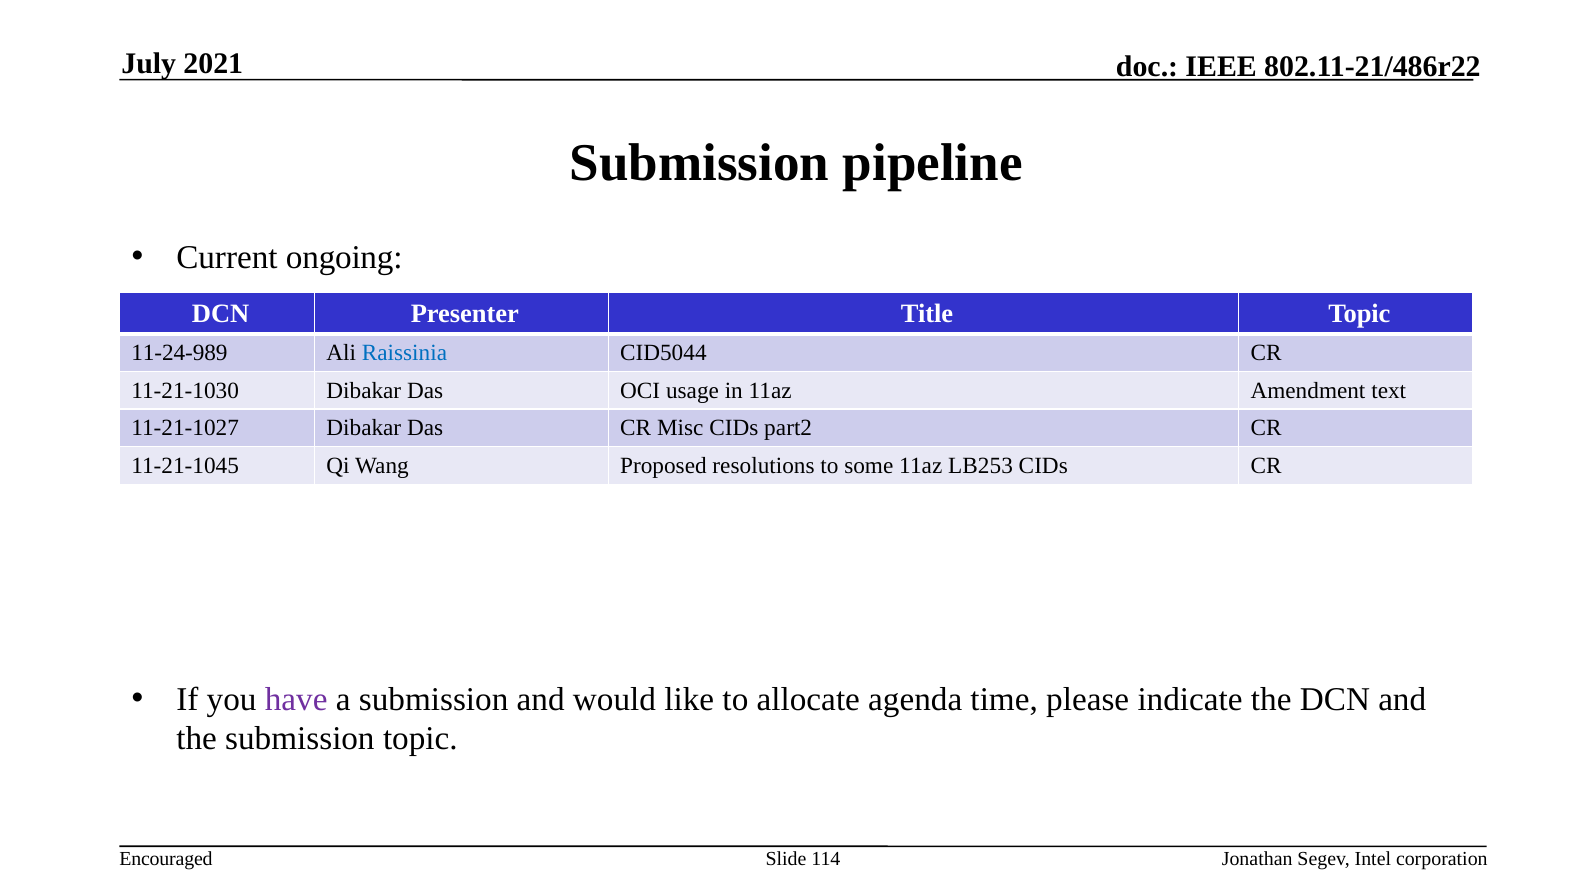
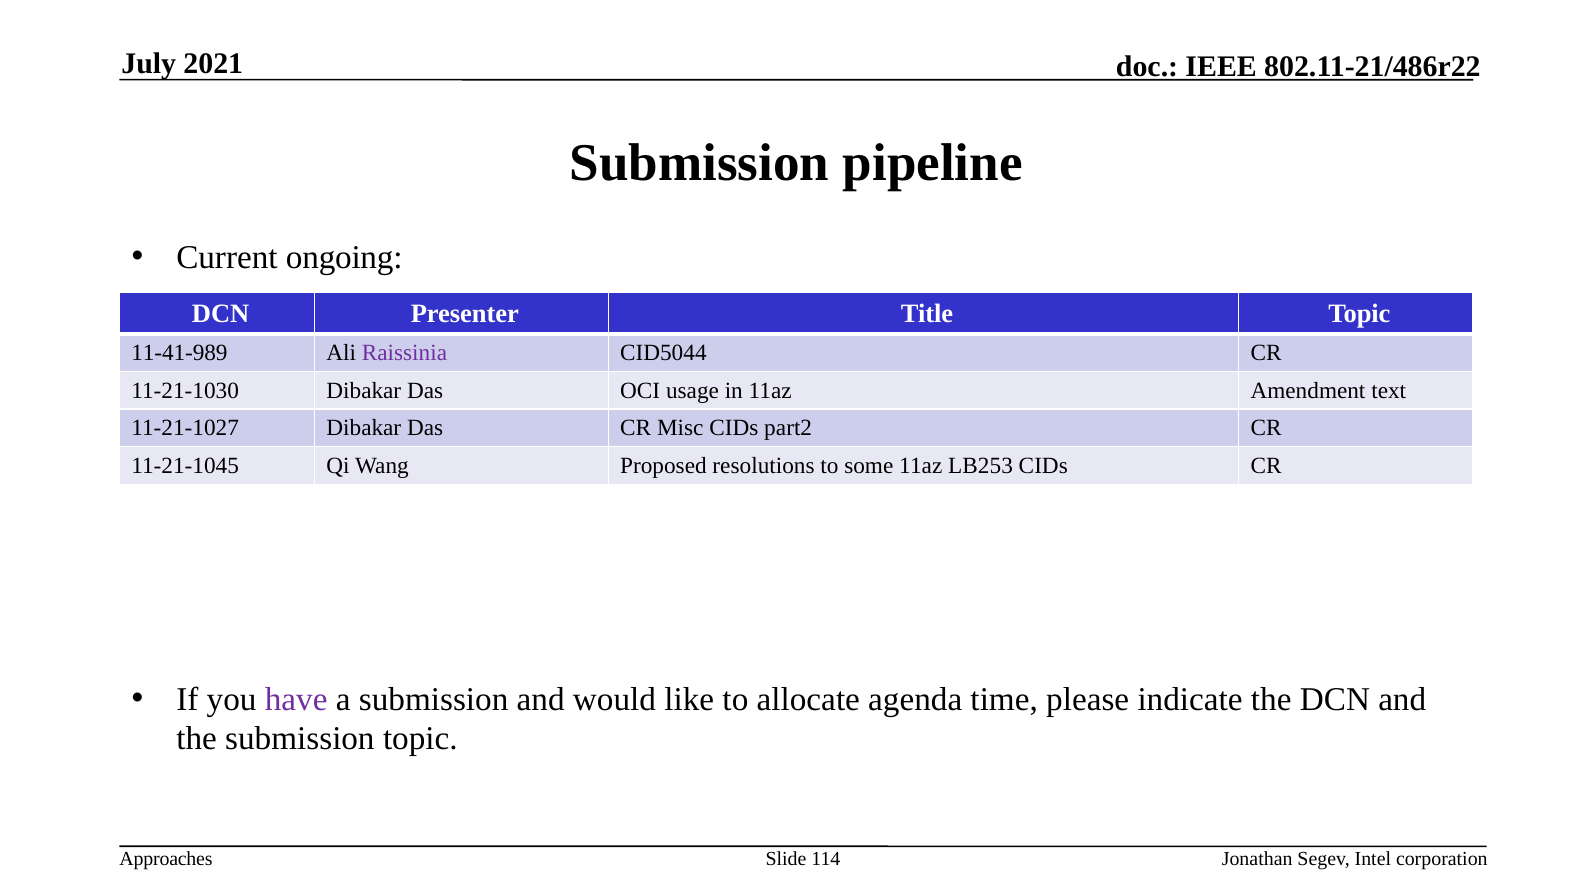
11-24-989: 11-24-989 -> 11-41-989 (179, 353)
Raissinia colour: blue -> purple (404, 353)
Encouraged: Encouraged -> Approaches (166, 859)
